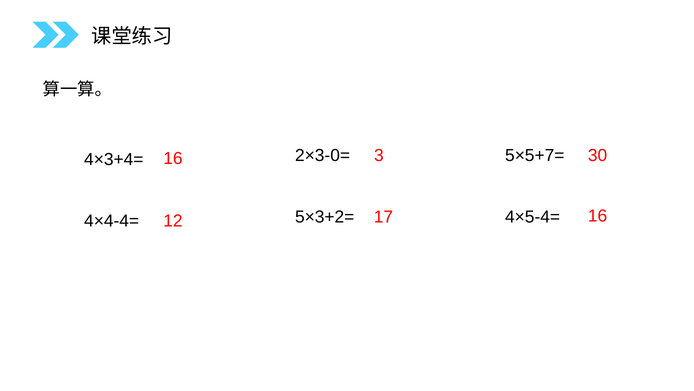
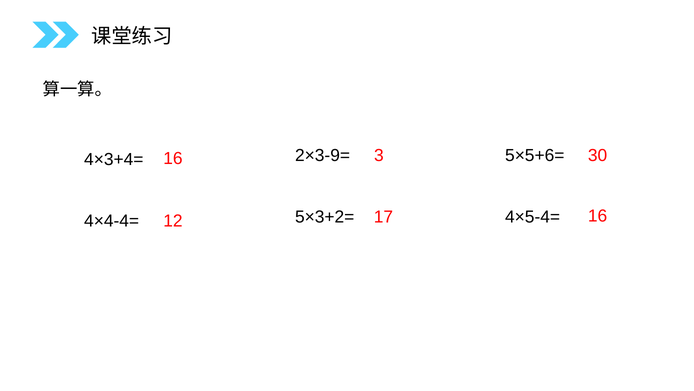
2×3-0=: 2×3-0= -> 2×3-9= (323, 155)
5×5+7=: 5×5+7= -> 5×5+6= (535, 155)
